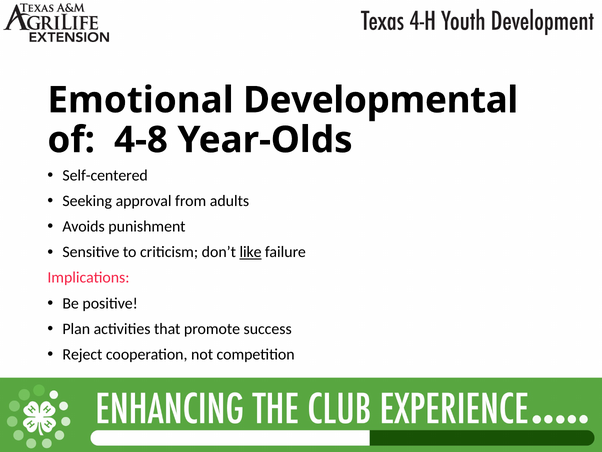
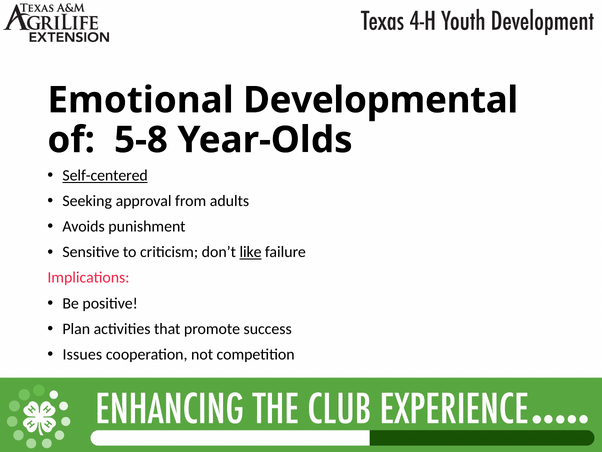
4-8: 4-8 -> 5-8 (141, 140)
Self-centered underline: none -> present (105, 175)
Reject: Reject -> Issues (82, 354)
